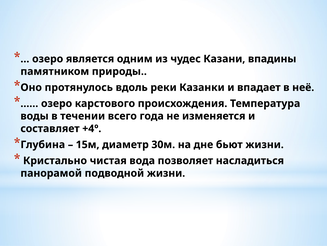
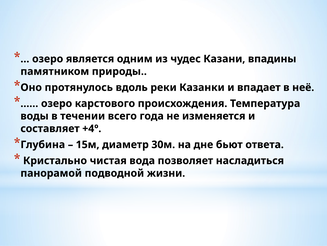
бьют жизни: жизни -> ответа (265, 144)
